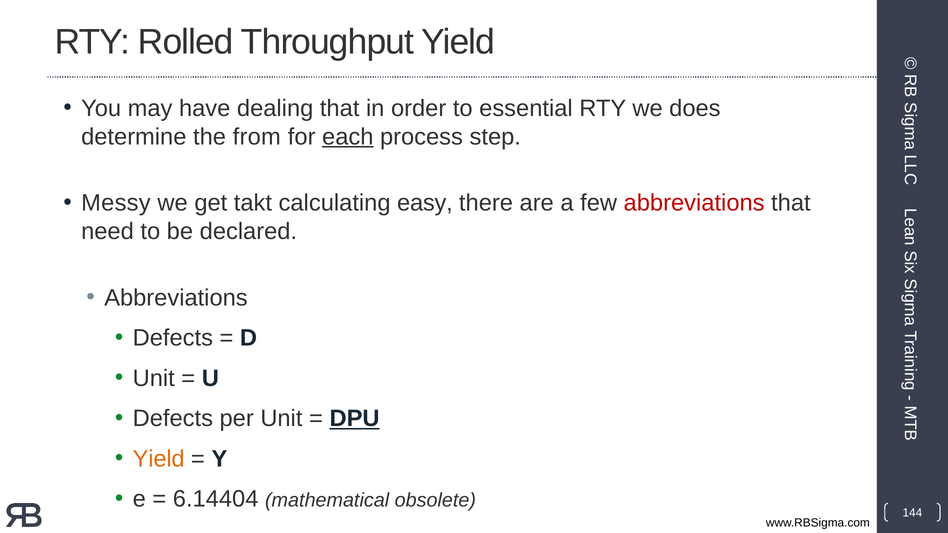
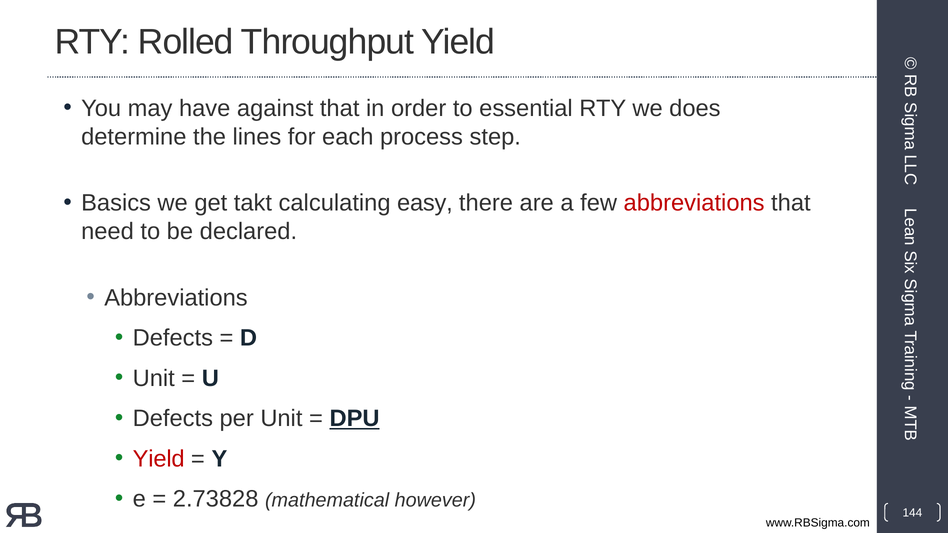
dealing: dealing -> against (275, 108)
from: from -> lines (257, 137)
each underline: present -> none (348, 137)
Messy: Messy -> Basics (116, 203)
Yield colour: orange -> red (159, 459)
6.14404: 6.14404 -> 2.73828 (216, 499)
obsolete: obsolete -> however (435, 501)
